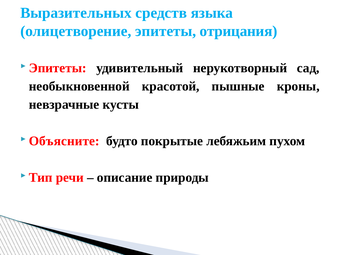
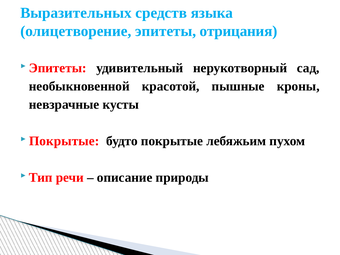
Объясните: Объясните -> Покрытые (64, 141)
